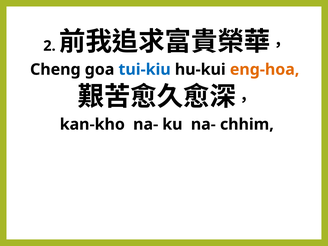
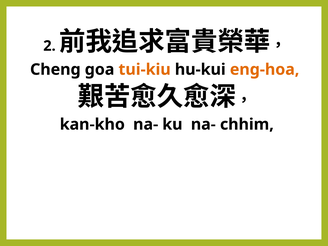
tui-kiu colour: blue -> orange (145, 69)
